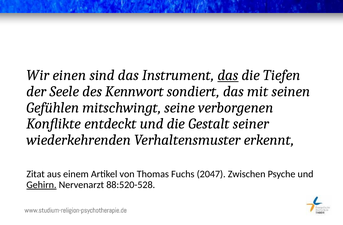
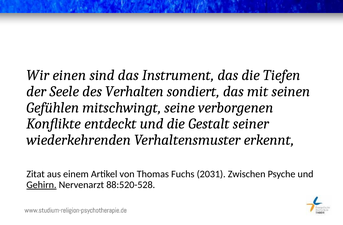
das underline: present -> none (228, 75)
Kennwort: Kennwort -> Verhalten (134, 91)
2047: 2047 -> 2031 (211, 174)
